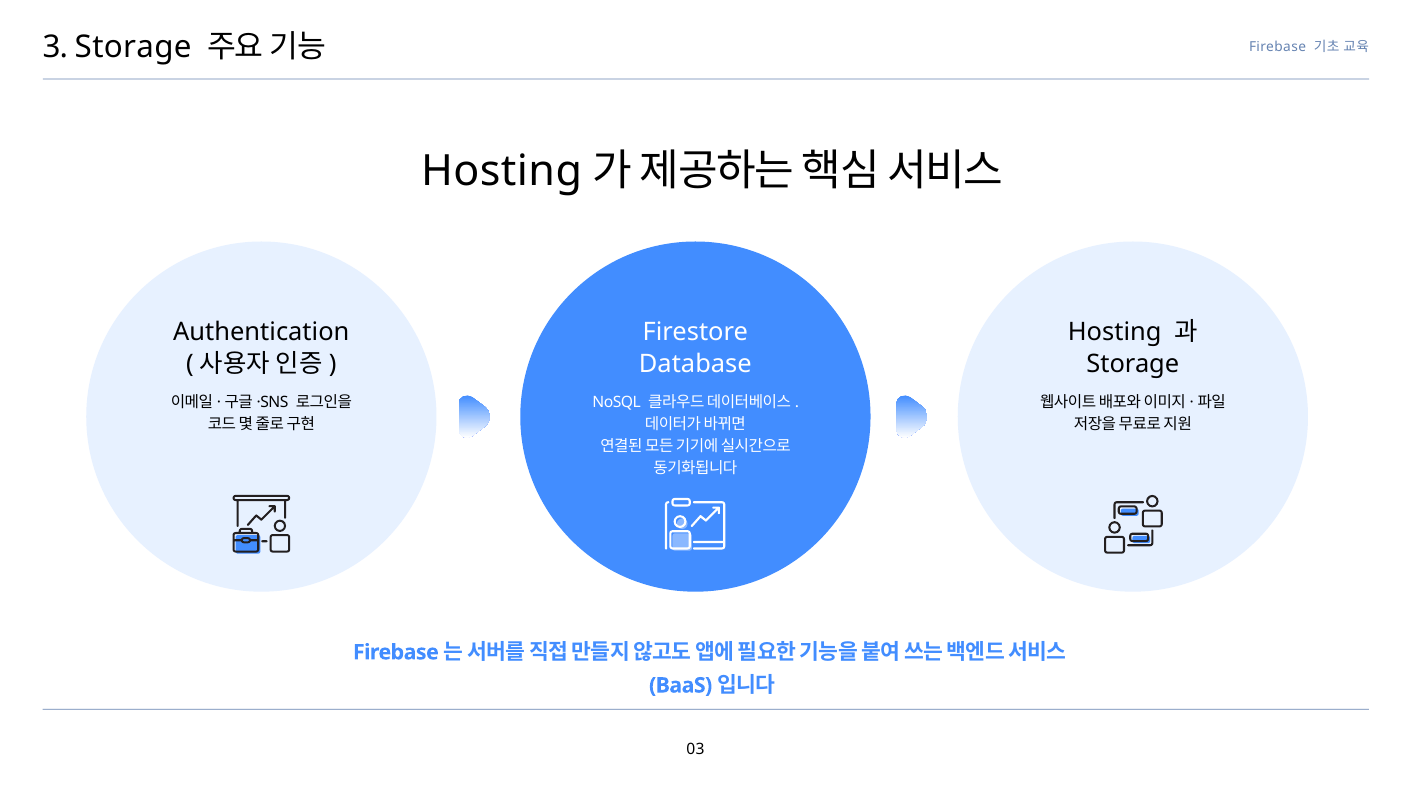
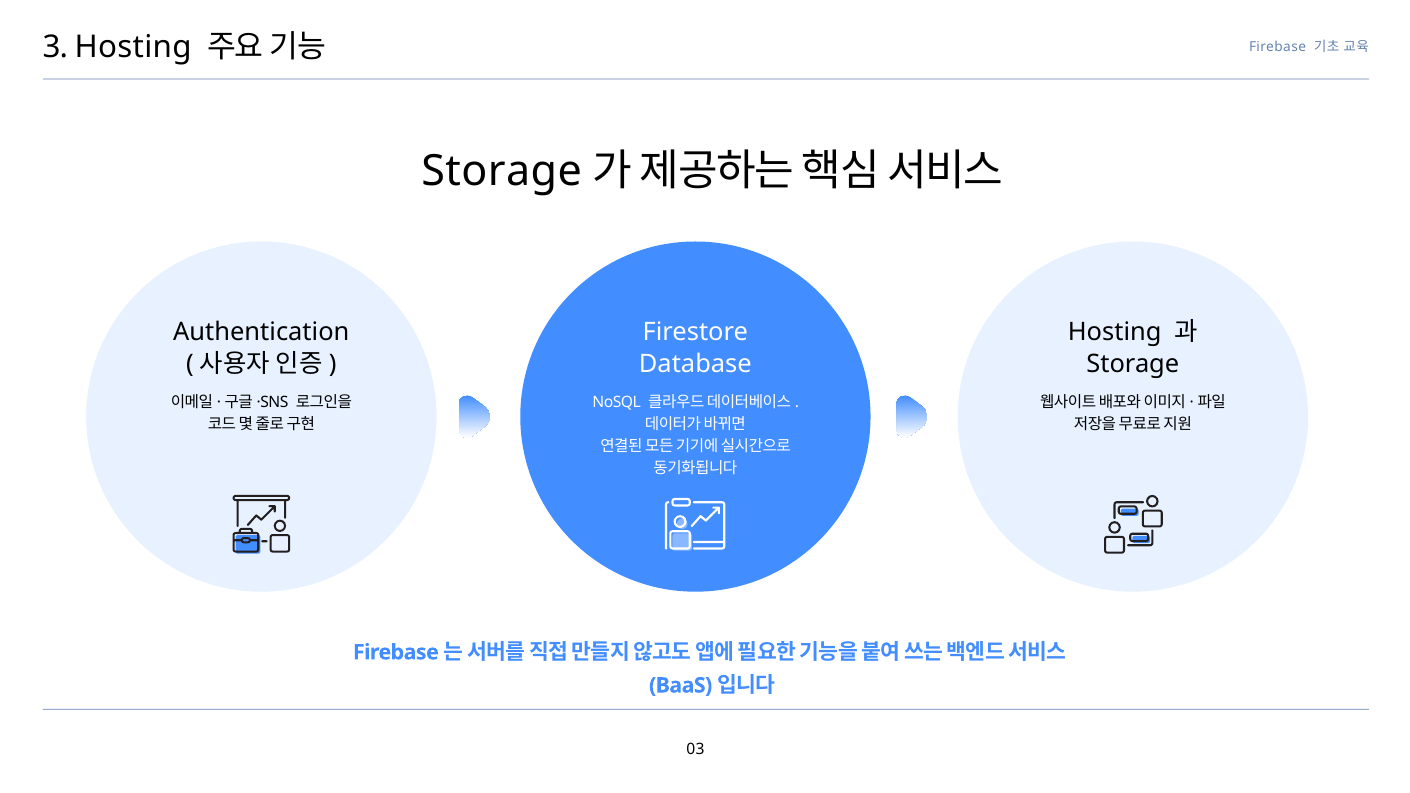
3 Storage: Storage -> Hosting (133, 47)
Hosting: Hosting -> Storage (502, 172)
